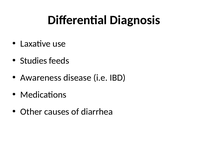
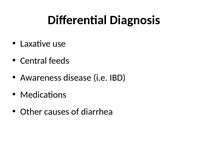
Studies: Studies -> Central (34, 61)
